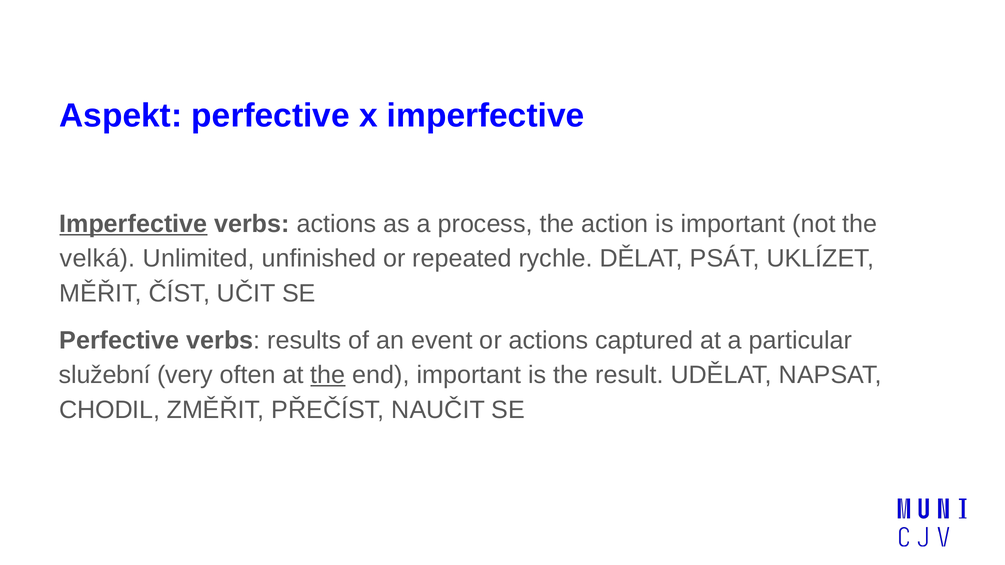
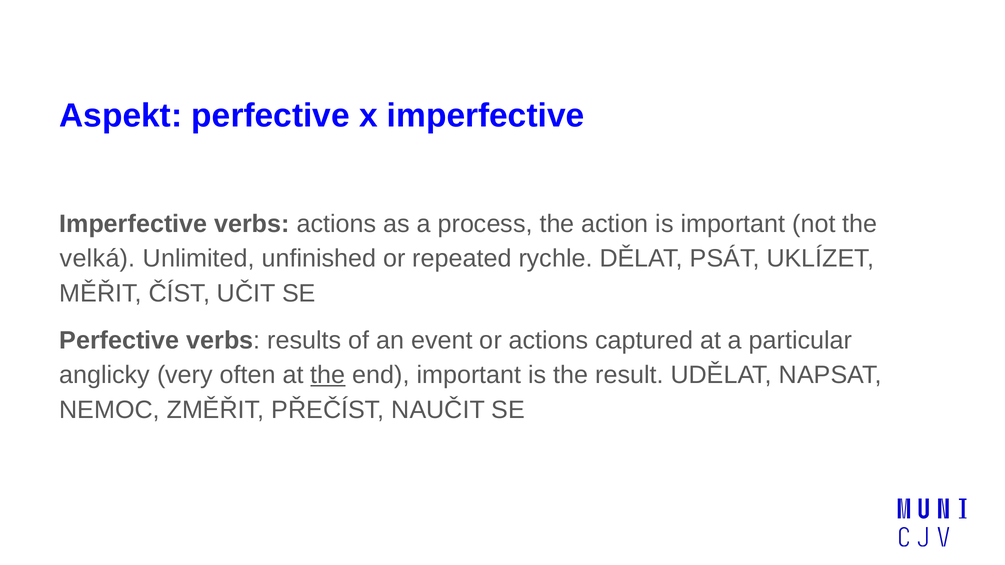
Imperfective underline: present -> none (133, 224)
služební: služební -> anglicky (105, 375)
CHODIL: CHODIL -> NEMOC (110, 410)
